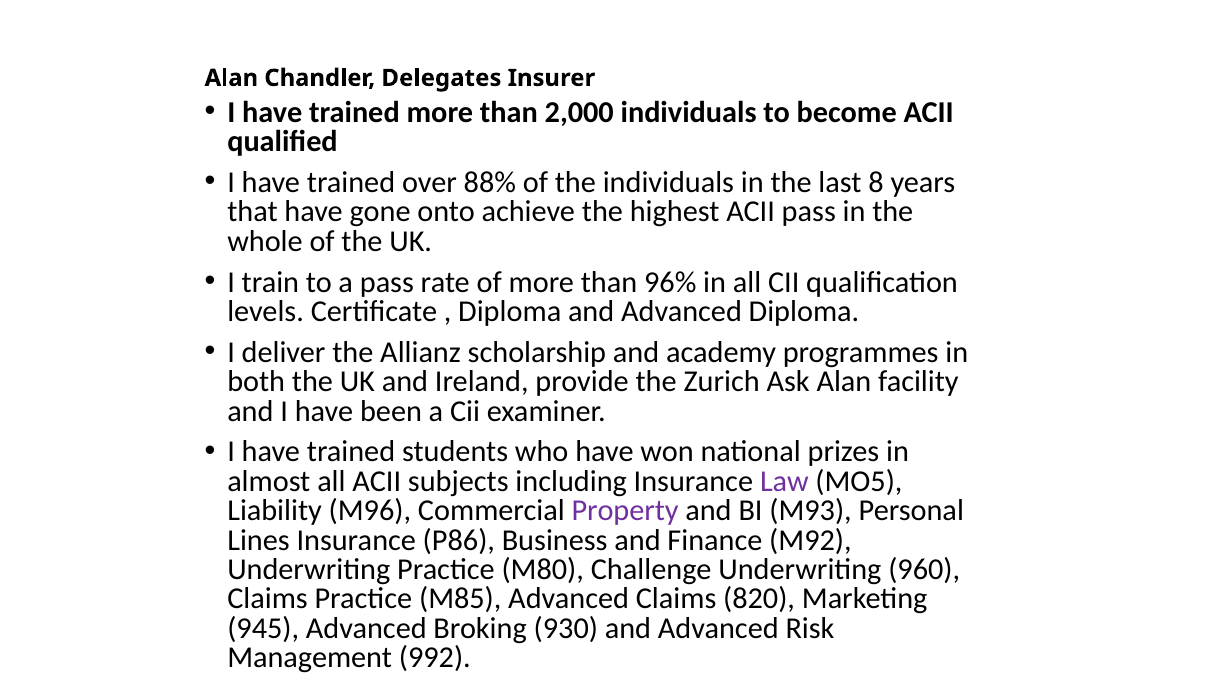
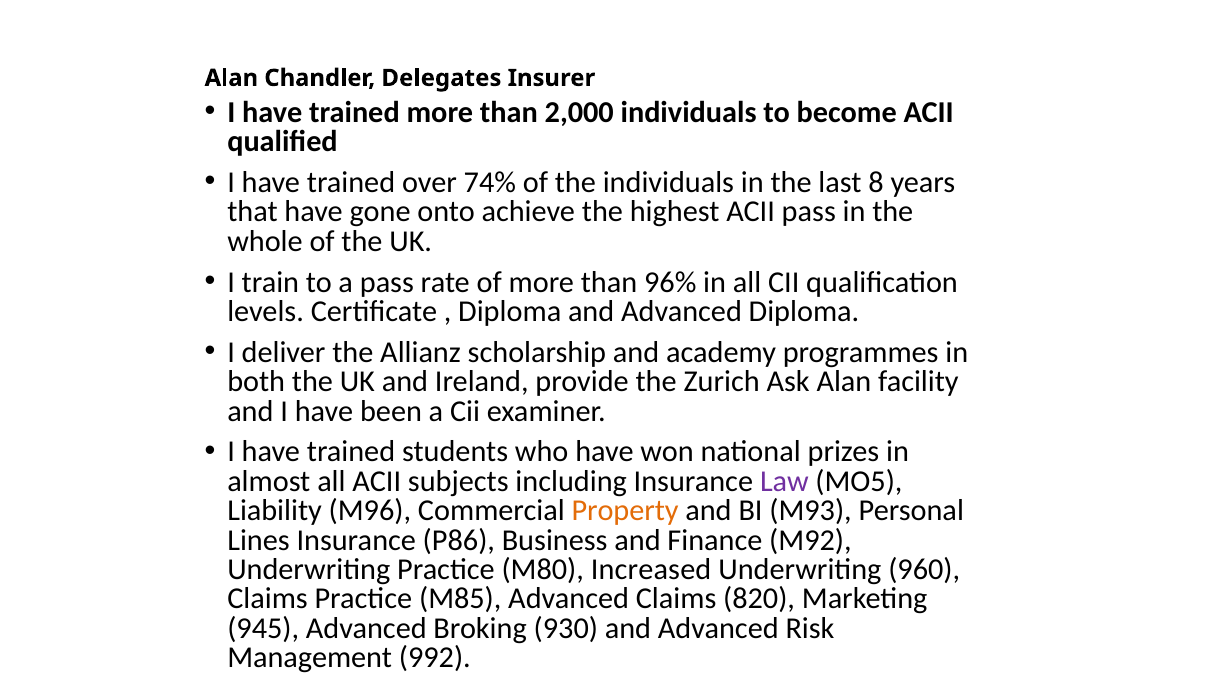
88%: 88% -> 74% (490, 183)
Property colour: purple -> orange (625, 511)
Challenge: Challenge -> Increased (651, 570)
